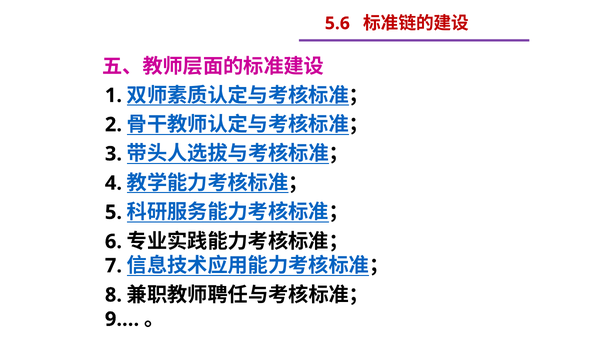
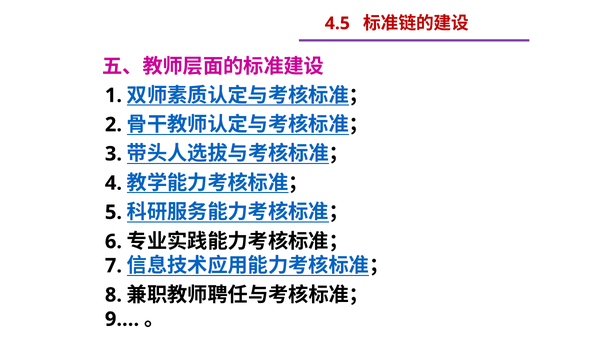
5.6: 5.6 -> 4.5 (337, 23)
